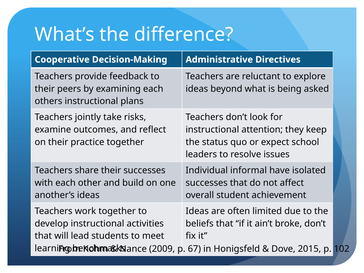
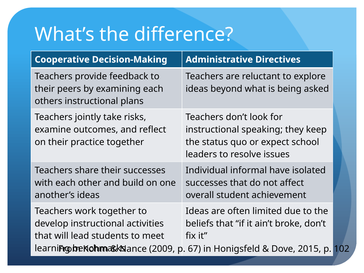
attention: attention -> speaking (262, 130)
